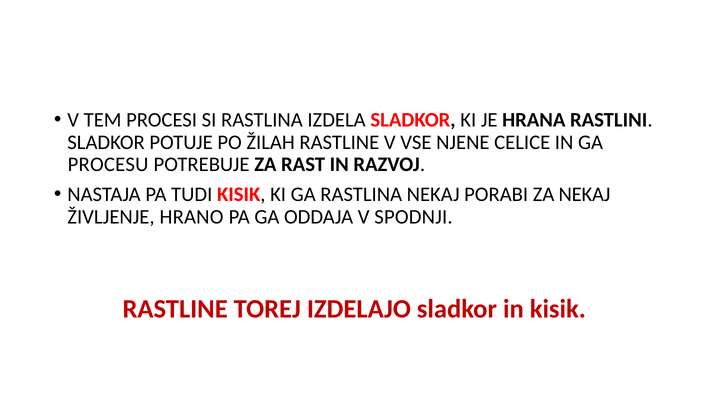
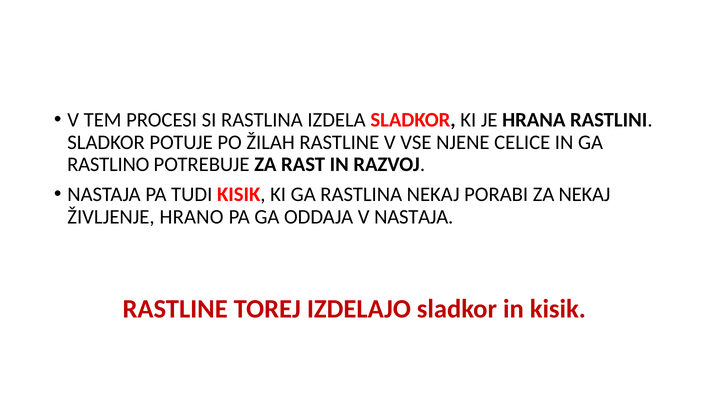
PROCESU: PROCESU -> RASTLINO (108, 165)
V SPODNJI: SPODNJI -> NASTAJA (414, 217)
